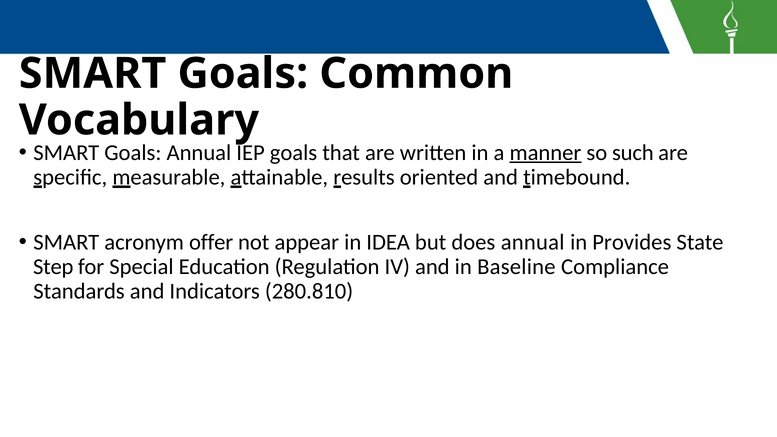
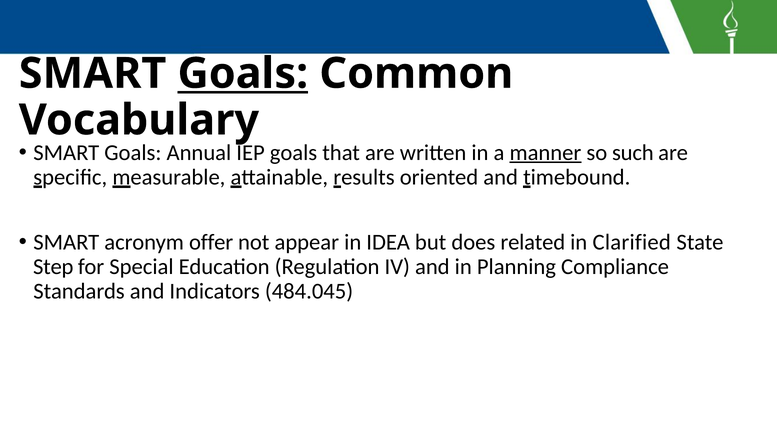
Goals underline: none -> present (243, 74)
does annual: annual -> related (533, 242)
Provides: Provides -> Clarified (632, 242)
Baseline: Baseline -> Planning (516, 267)
280.810: 280.810 -> 484.045 (309, 291)
